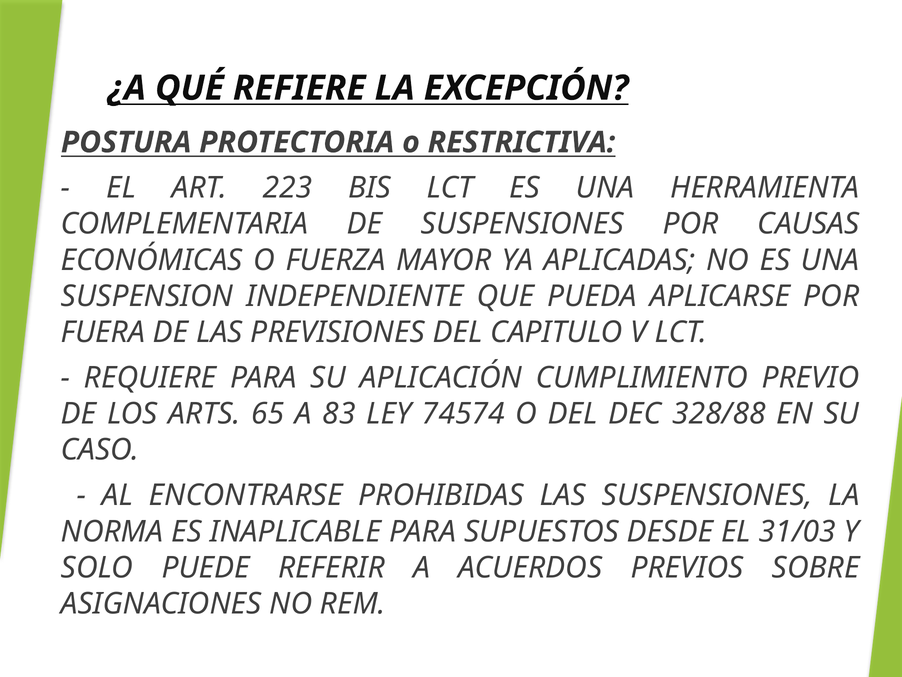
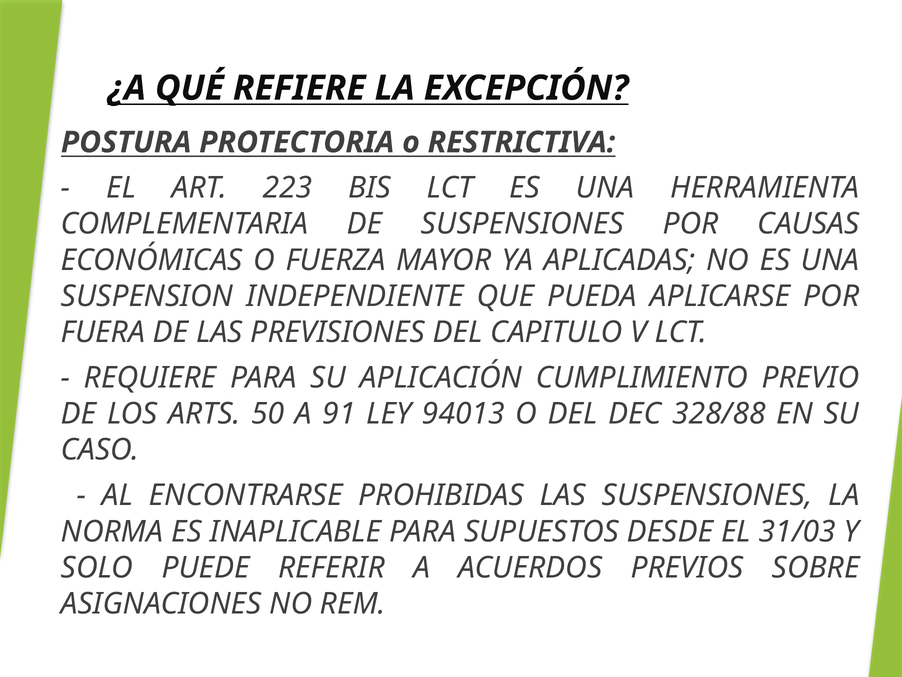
65: 65 -> 50 (268, 414)
83: 83 -> 91 (339, 414)
74574: 74574 -> 94013 (463, 414)
